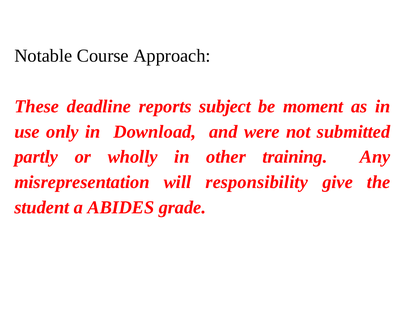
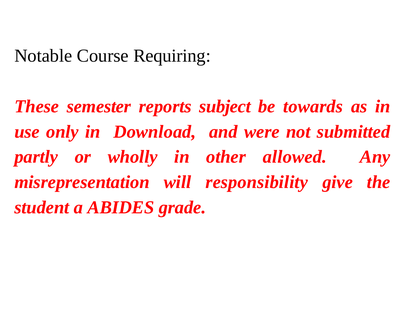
Approach: Approach -> Requiring (172, 56)
deadline: deadline -> semester (99, 106)
moment: moment -> towards (313, 106)
training: training -> allowed (295, 157)
